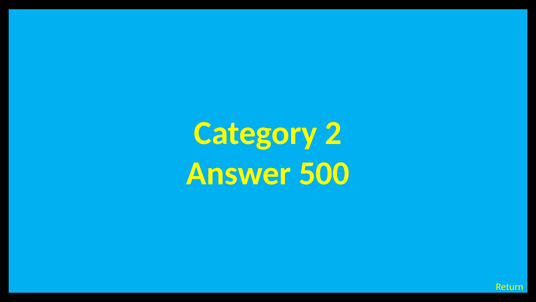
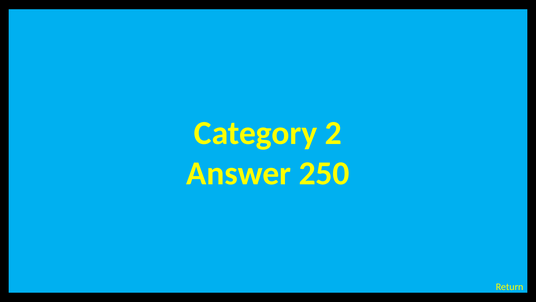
500: 500 -> 250 (324, 173)
